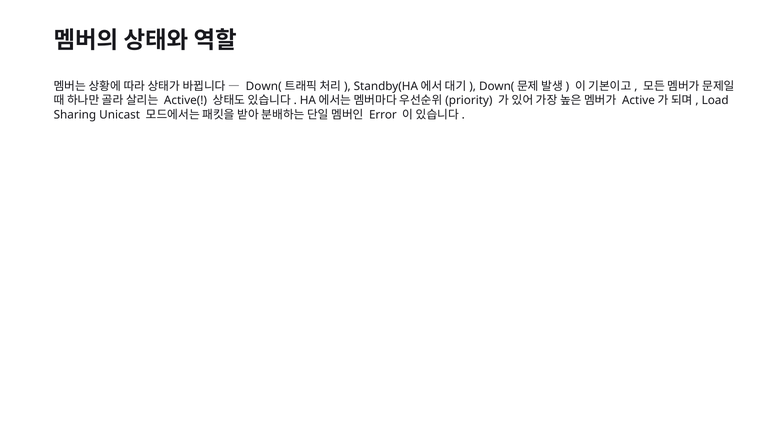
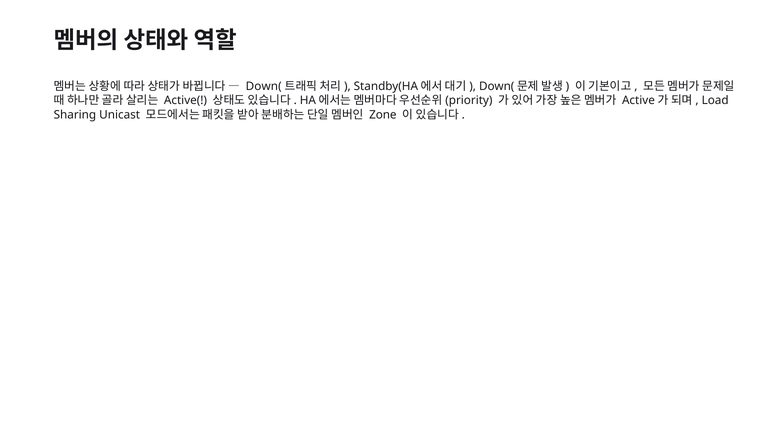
Error: Error -> Zone (383, 115)
